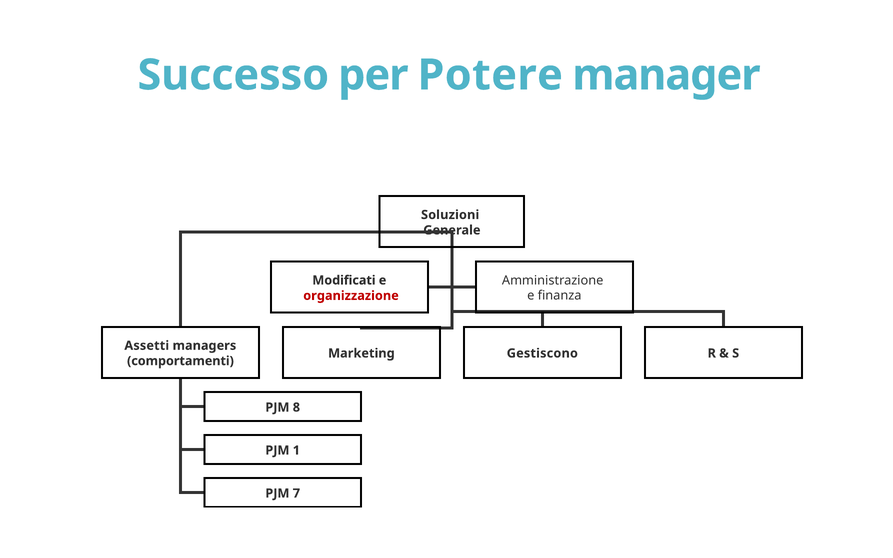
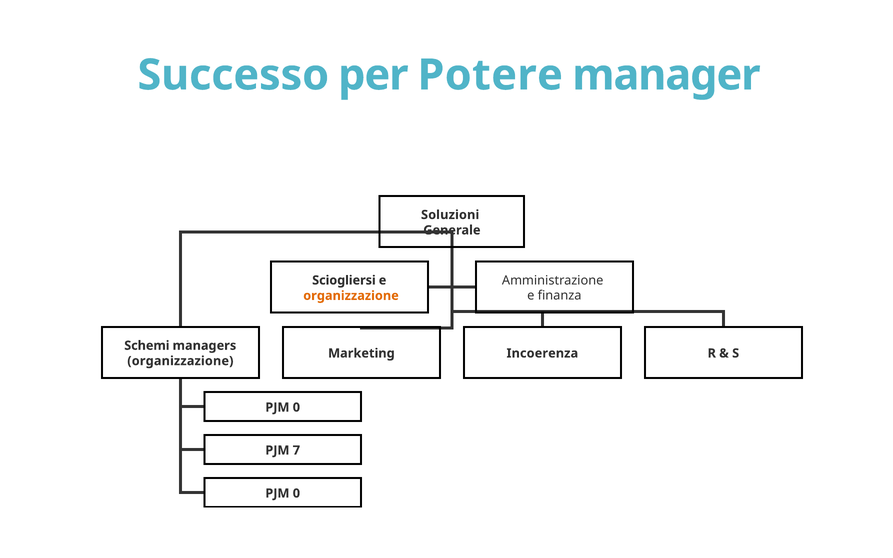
Modificati: Modificati -> Sciogliersi (344, 280)
organizzazione colour: red -> orange (351, 296)
Assetti: Assetti -> Schemi (147, 346)
Gestiscono: Gestiscono -> Incoerenza (542, 353)
comportamenti: comportamenti -> organizzazione (180, 361)
8: 8 -> 0 (296, 407)
1: 1 -> 7 (296, 450)
7: 7 -> 0 (296, 493)
